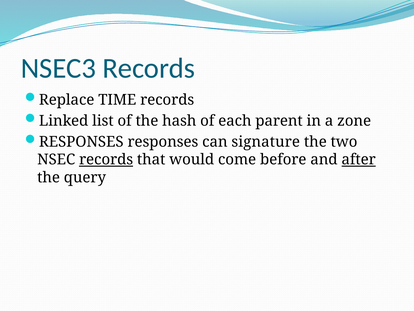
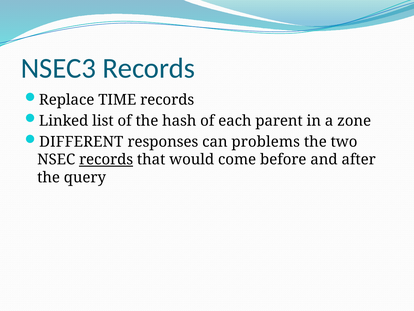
RESPONSES: RESPONSES -> DIFFERENT (81, 142)
signature: signature -> problems (266, 142)
after underline: present -> none (359, 159)
